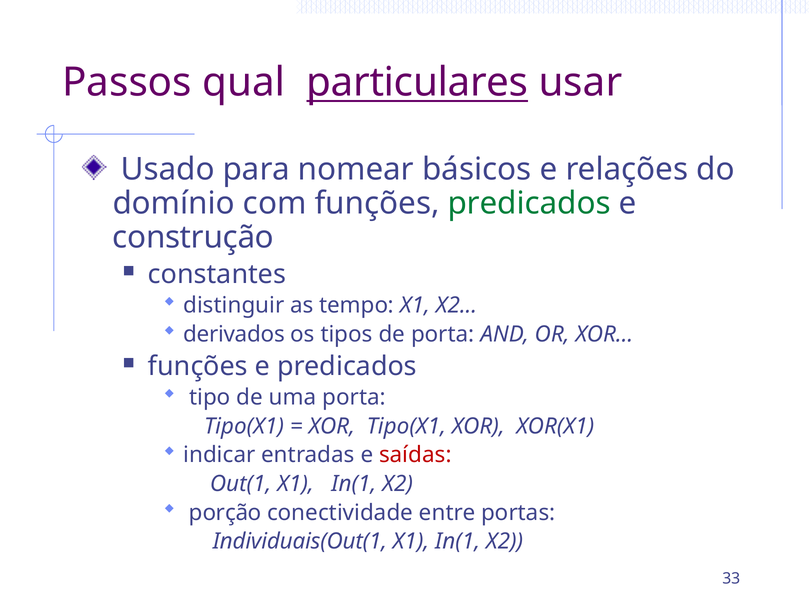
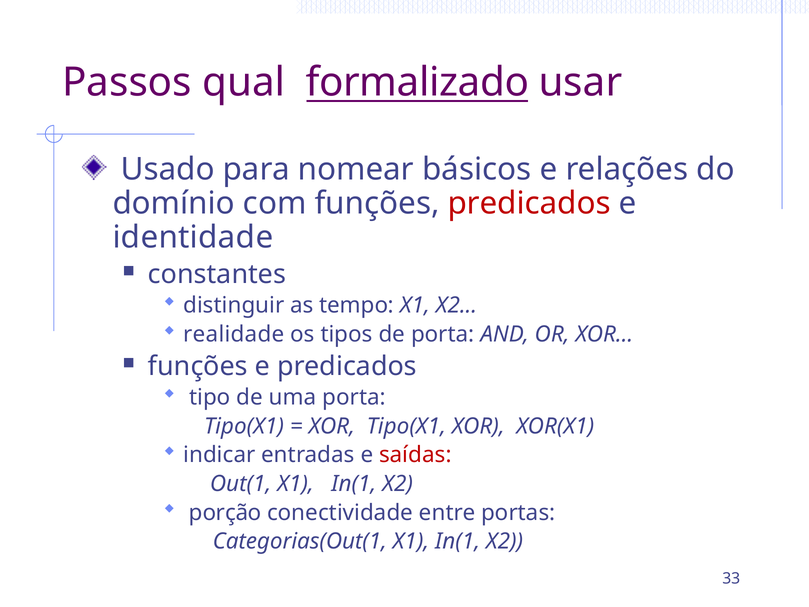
particulares: particulares -> formalizado (417, 82)
predicados colour: green -> red (529, 203)
construção: construção -> identidade (193, 237)
derivados: derivados -> realidade (234, 334)
Individuais(Out(1: Individuais(Out(1 -> Categorias(Out(1 (300, 541)
